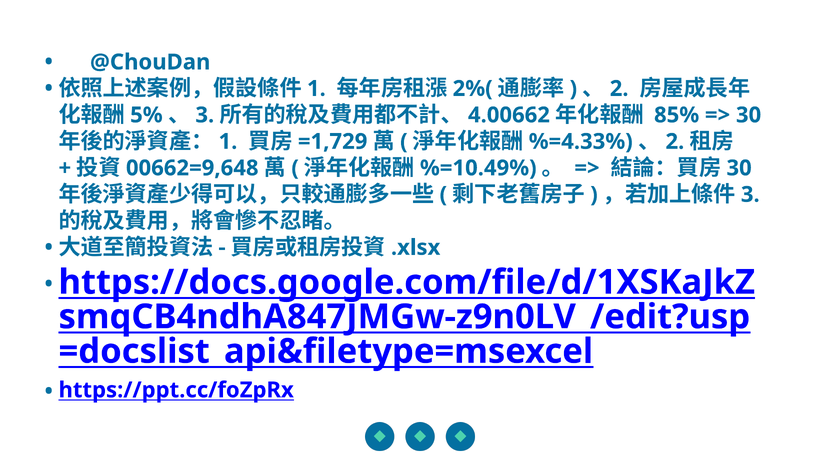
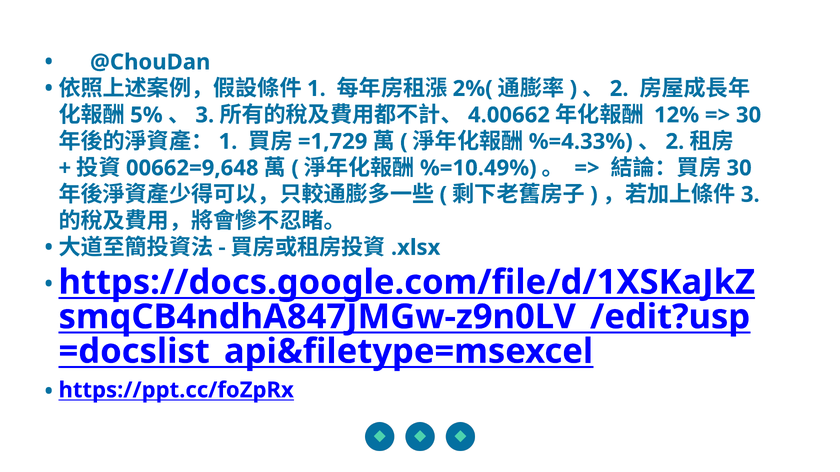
85%: 85% -> 12% (677, 115)
